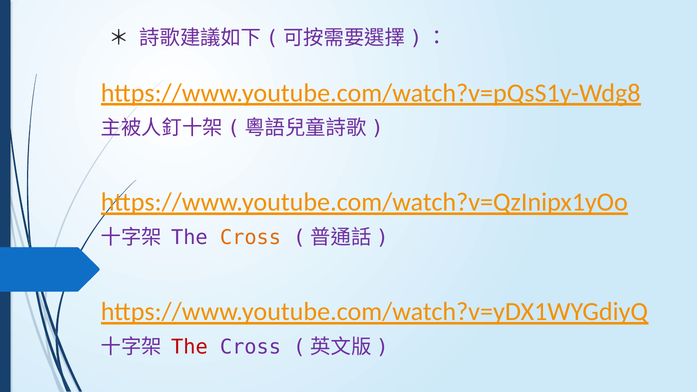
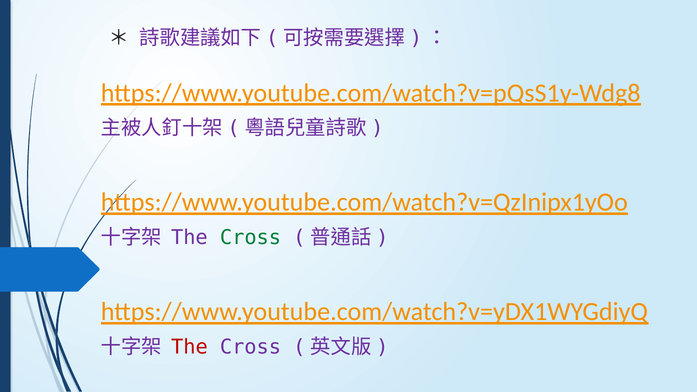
Cross colour: orange -> green (250, 238)
